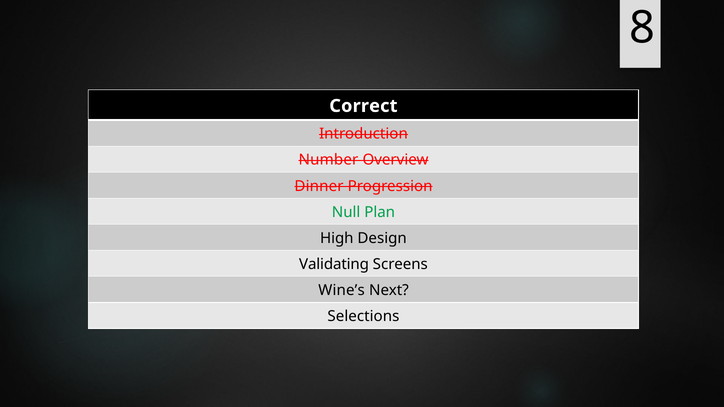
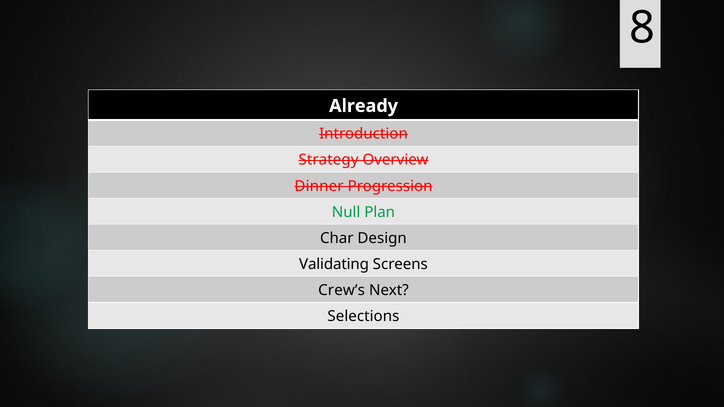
Correct: Correct -> Already (364, 106)
Number: Number -> Strategy (328, 160)
High: High -> Char (337, 238)
Wine’s: Wine’s -> Crew’s (342, 291)
